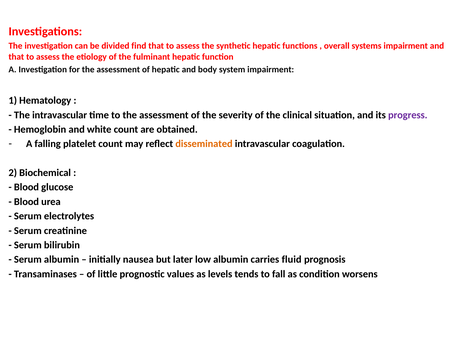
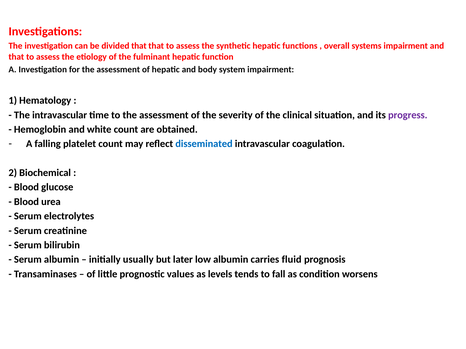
divided find: find -> that (139, 46)
disseminated colour: orange -> blue (204, 144)
nausea: nausea -> usually (138, 260)
